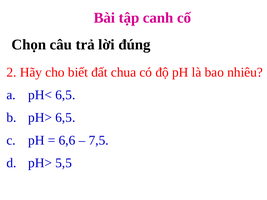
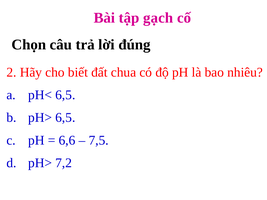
canh: canh -> gạch (158, 18)
5,5: 5,5 -> 7,2 (64, 163)
